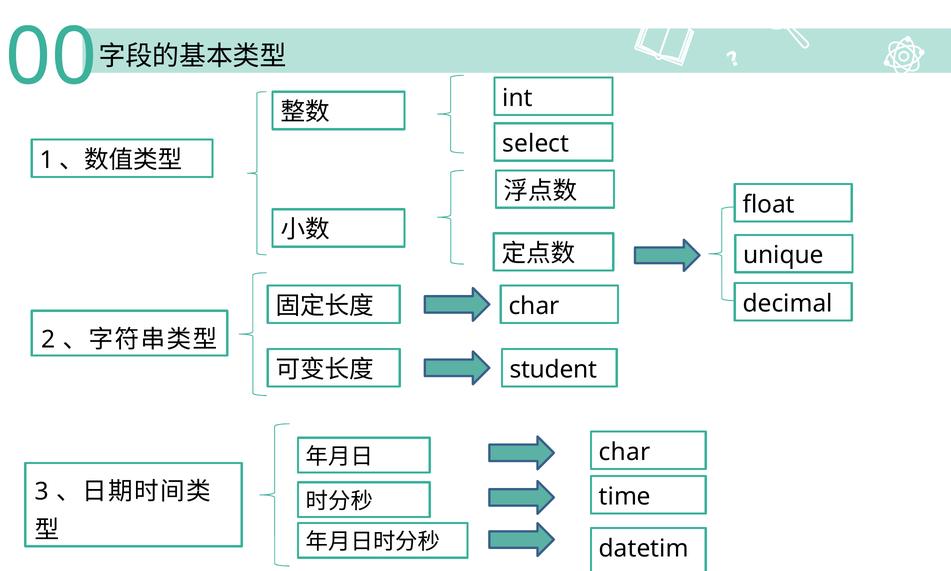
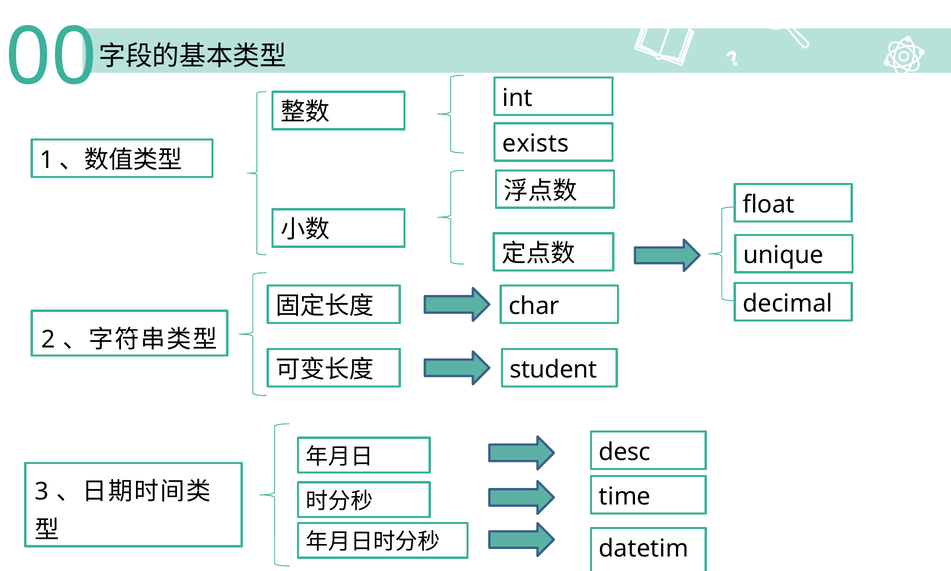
select: select -> exists (536, 144)
char: char -> desc (625, 452)
